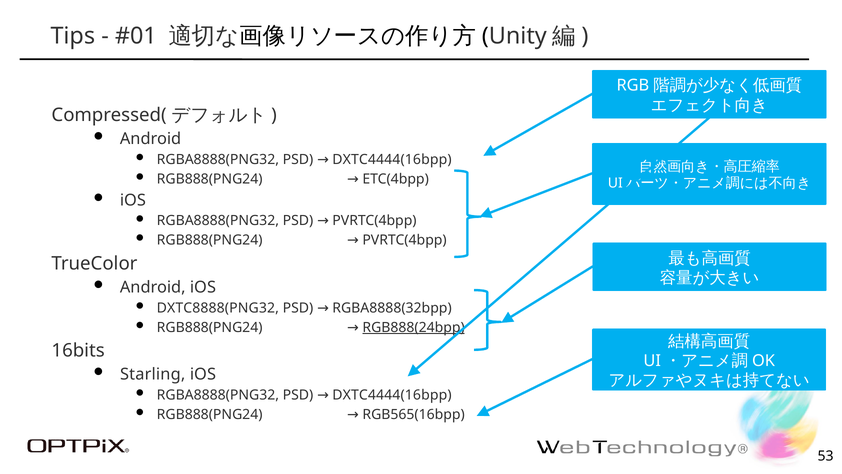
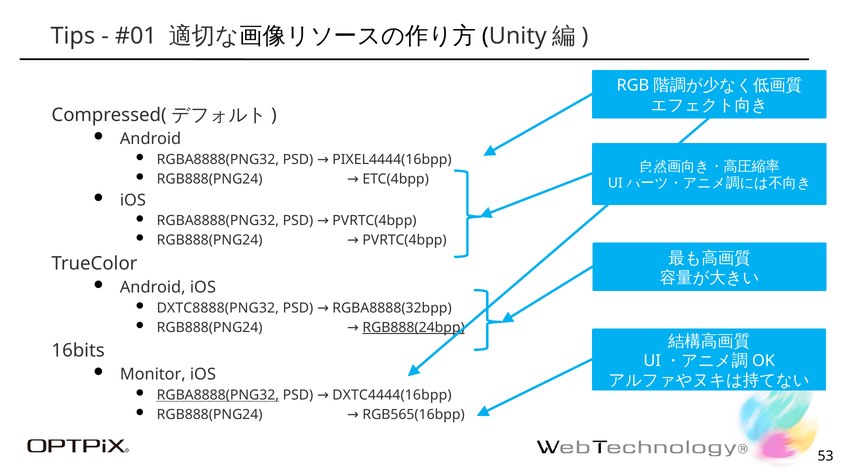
DXTC4444(16bpp: DXTC4444(16bpp -> PIXEL4444(16bpp (392, 159)
Starling: Starling -> Monitor (153, 374)
RGBA8888(PNG32 underline: none -> present (218, 395)
